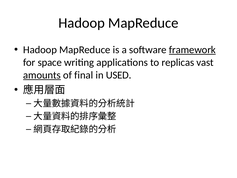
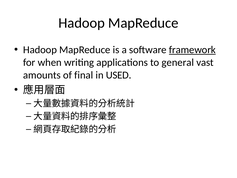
space: space -> when (50, 62)
replicas: replicas -> general (178, 62)
amounts underline: present -> none (42, 75)
